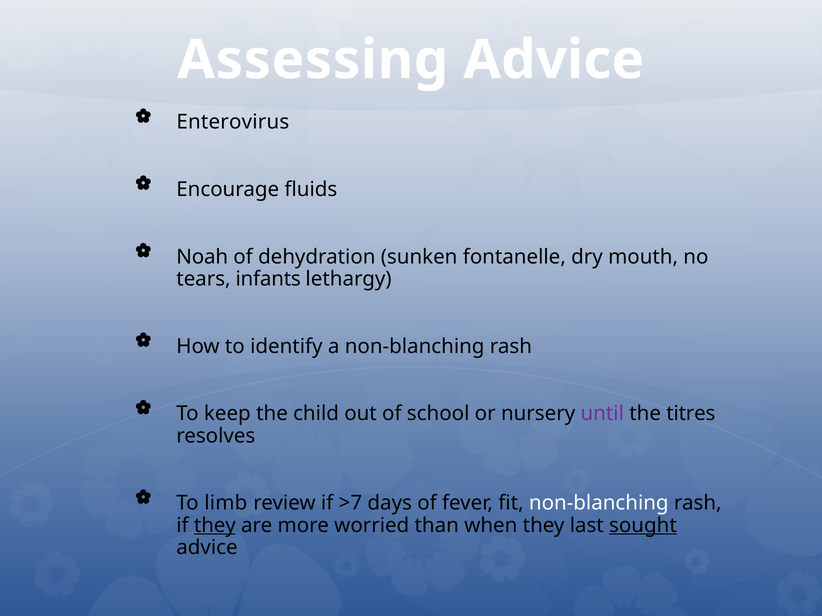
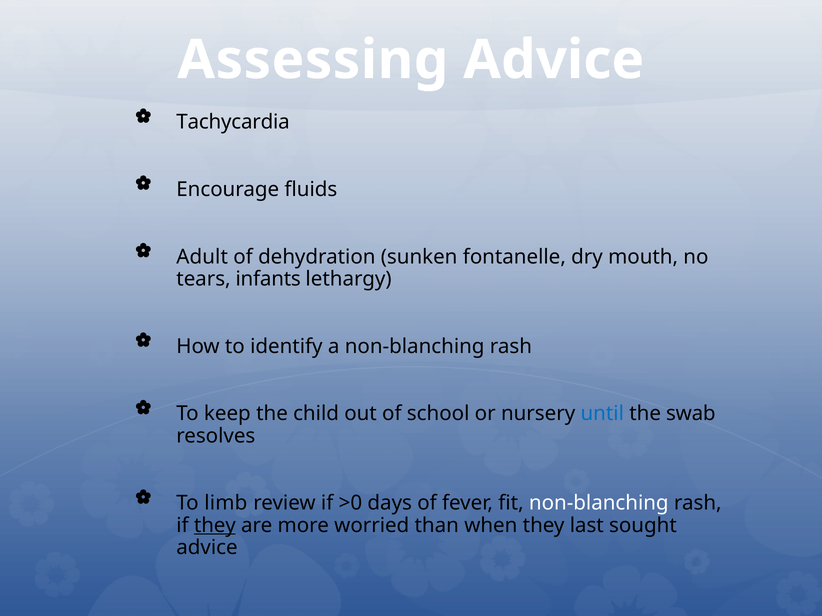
Enterovirus: Enterovirus -> Tachycardia (233, 122)
Noah: Noah -> Adult (202, 257)
until colour: purple -> blue (602, 414)
titres: titres -> swab (691, 414)
>7: >7 -> >0 (350, 504)
sought underline: present -> none (643, 526)
